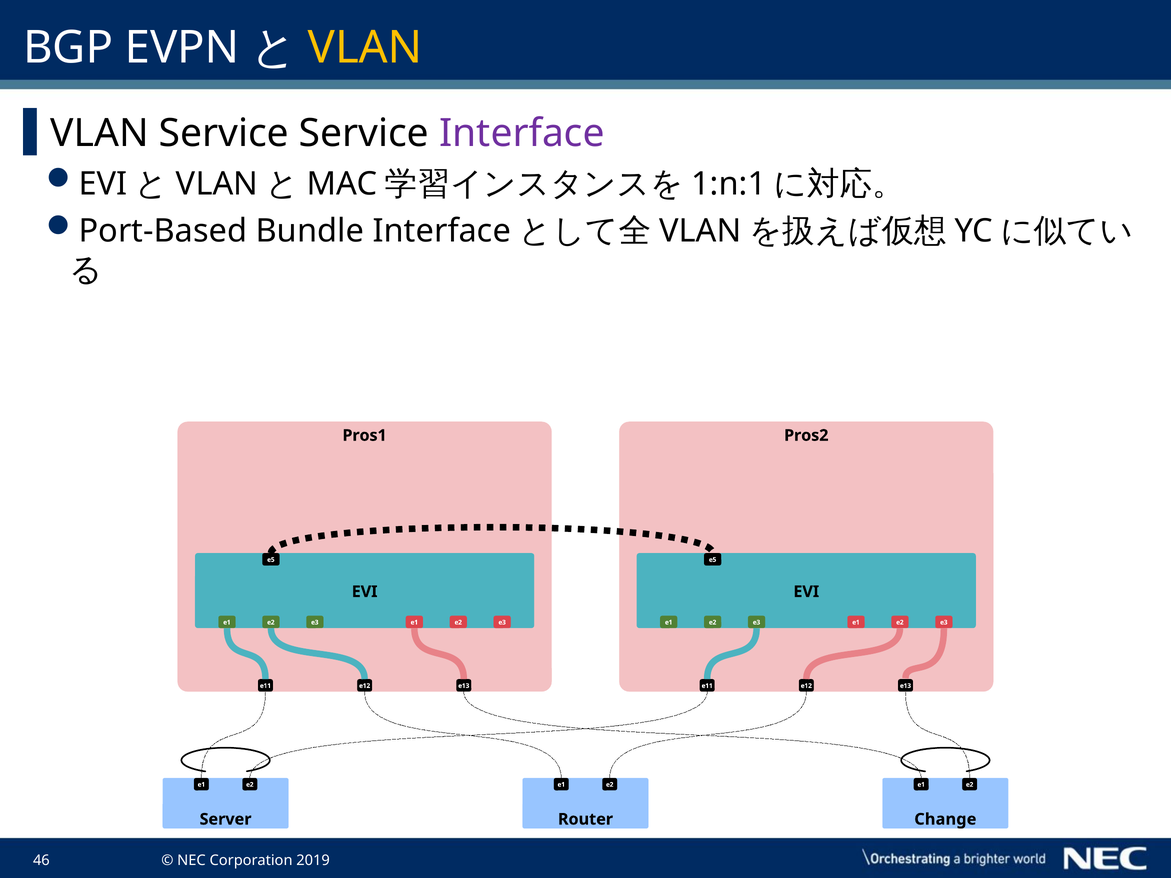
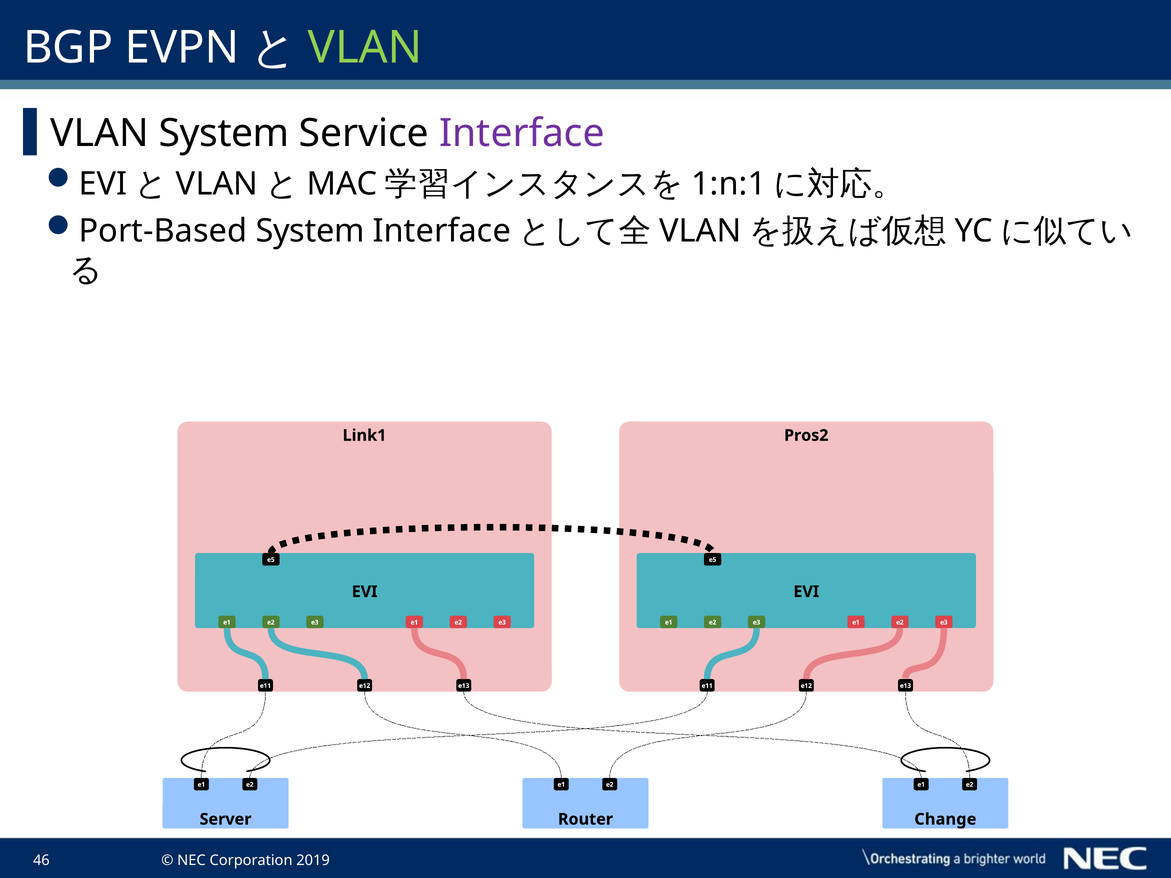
VLAN colour: yellow -> light green (365, 48)
VLAN Service: Service -> System (224, 133)
Port-Based Bundle: Bundle -> System (310, 231)
Pros1: Pros1 -> Link1 (365, 436)
